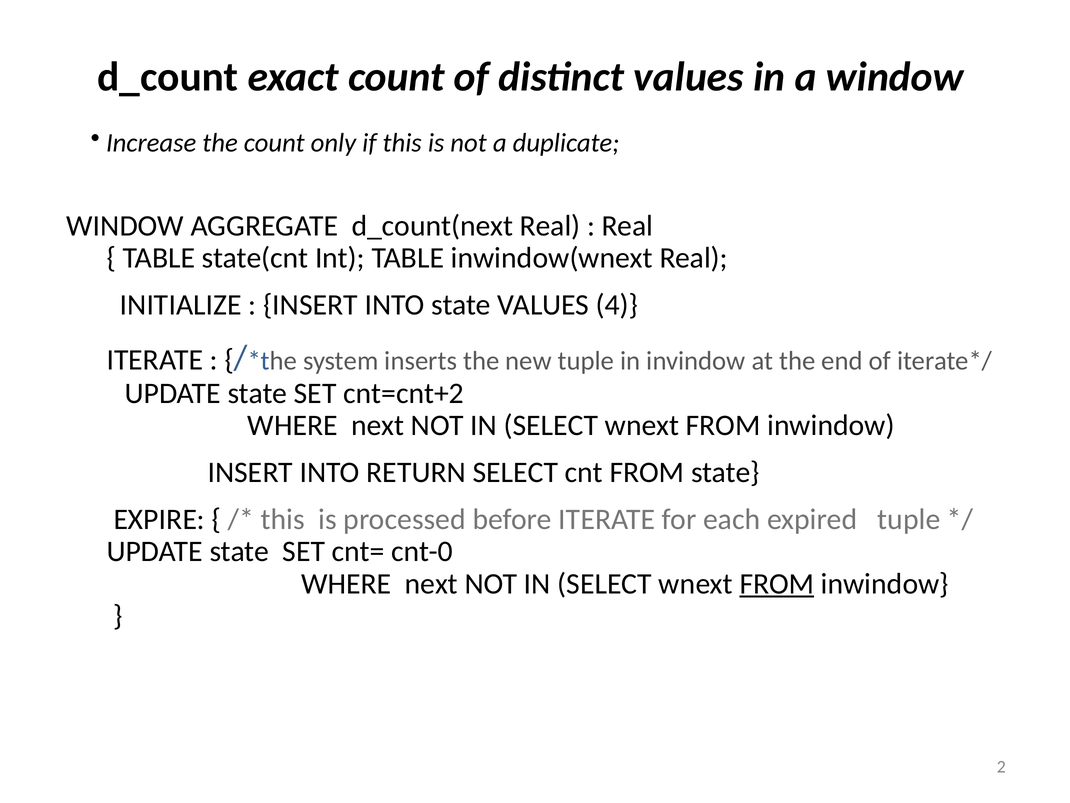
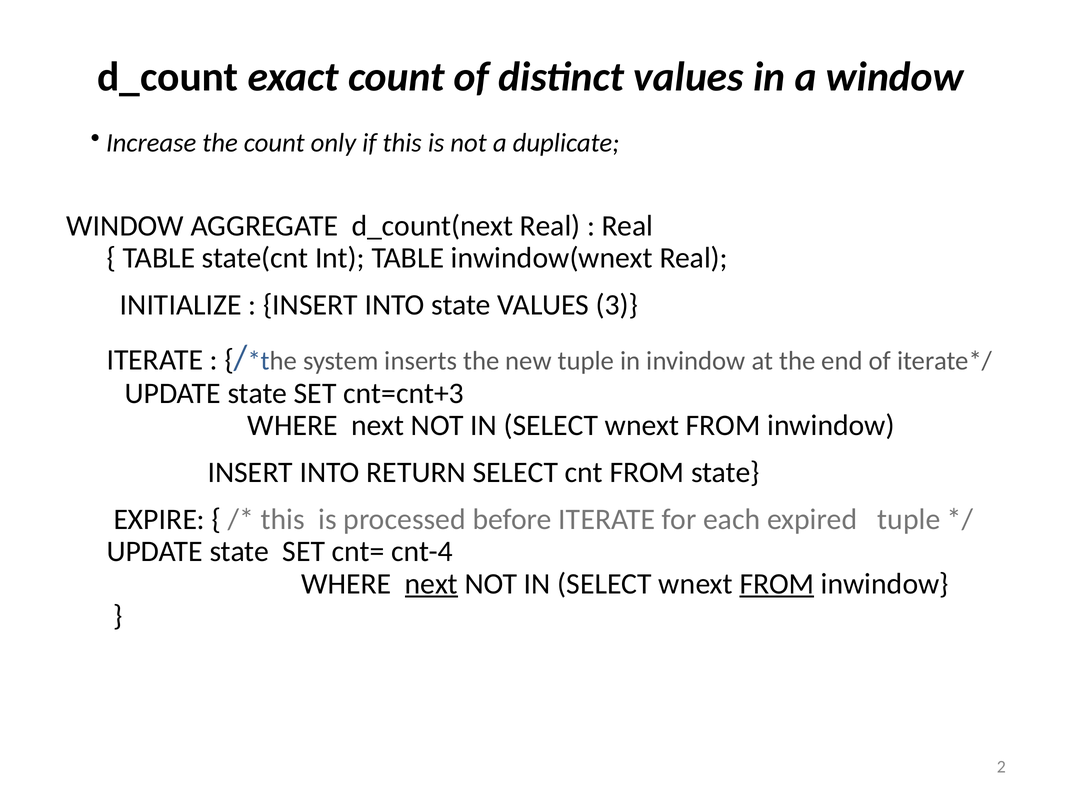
4: 4 -> 3 (617, 305)
cnt=cnt+2: cnt=cnt+2 -> cnt=cnt+3 (404, 393)
cnt-0: cnt-0 -> cnt-4 (422, 551)
next underline: none -> present (431, 583)
